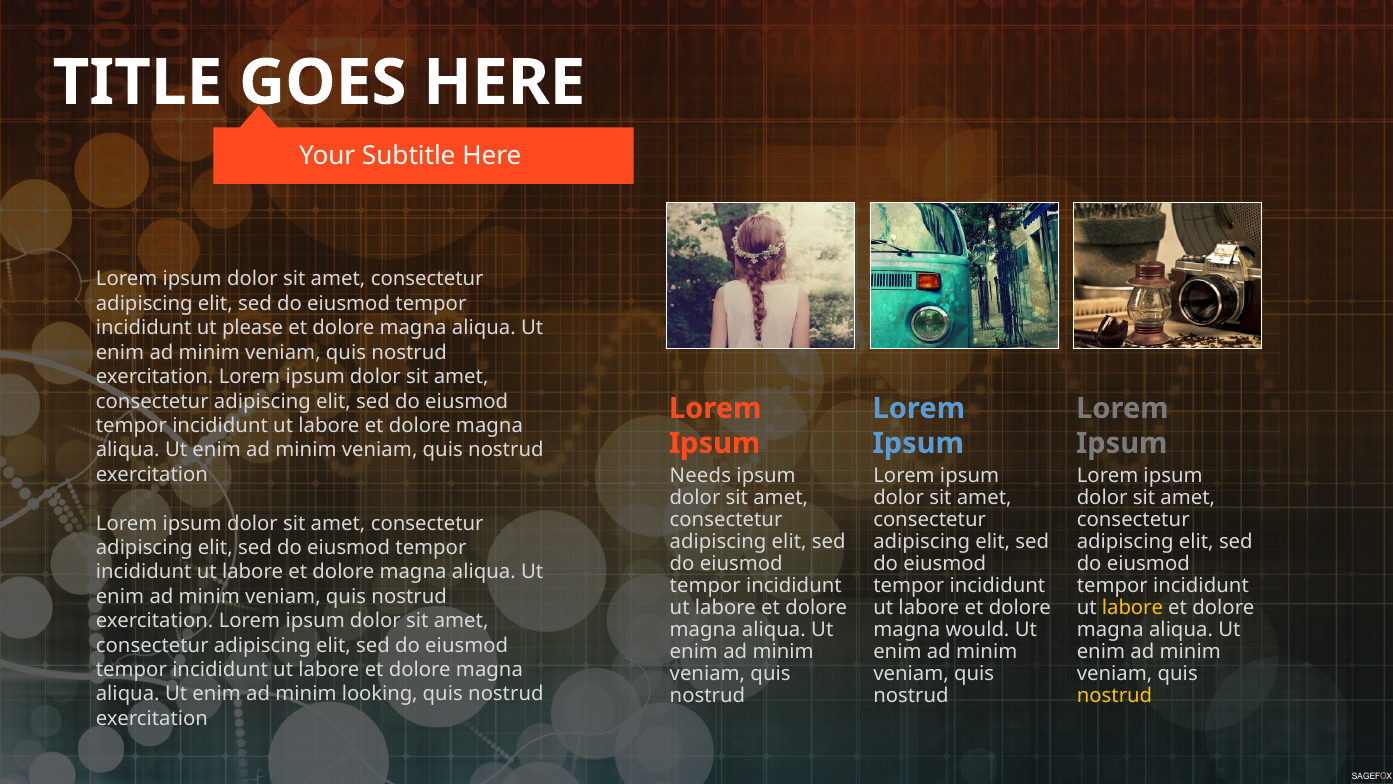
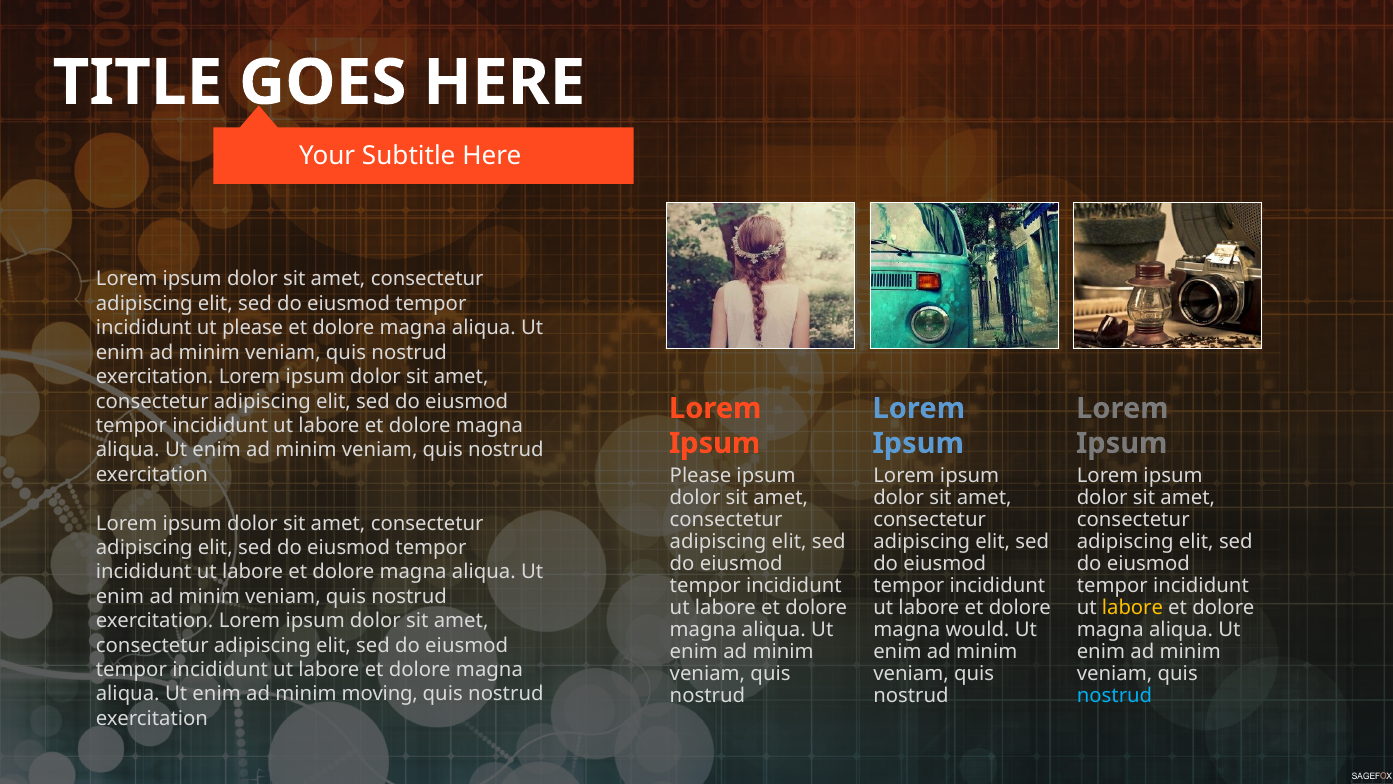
Needs: Needs -> Please (700, 475)
looking: looking -> moving (380, 694)
nostrud colour: yellow -> light blue (1115, 695)
